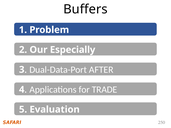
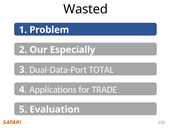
Buffers: Buffers -> Wasted (86, 9)
AFTER: AFTER -> TOTAL (101, 70)
